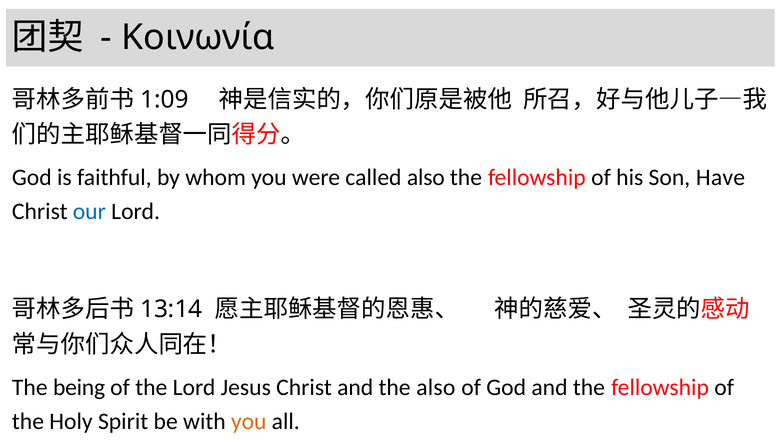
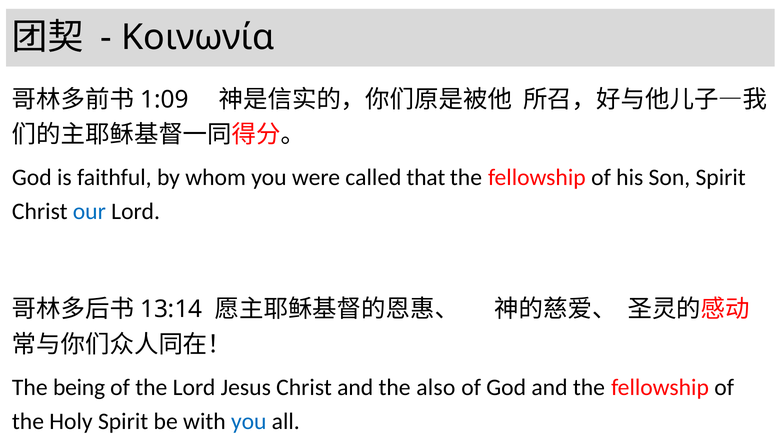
called also: also -> that (426, 177)
Son Have: Have -> Spirit (721, 177)
you colour: orange -> blue (249, 421)
